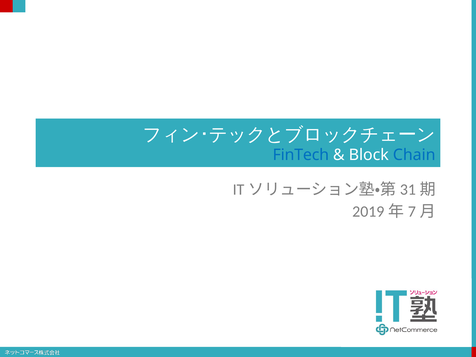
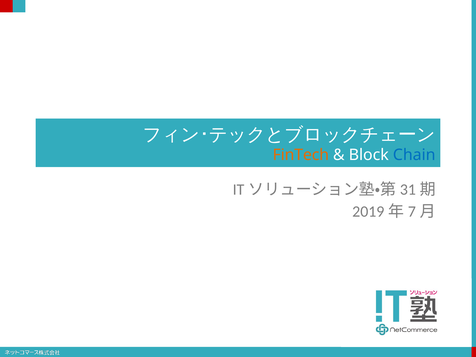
FinTech colour: blue -> orange (301, 155)
